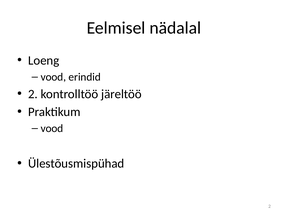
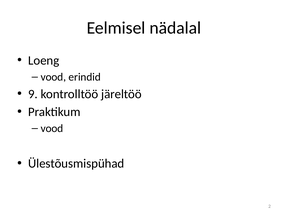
2: 2 -> 9 (33, 94)
